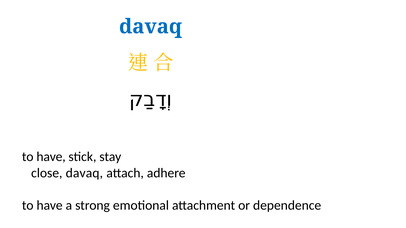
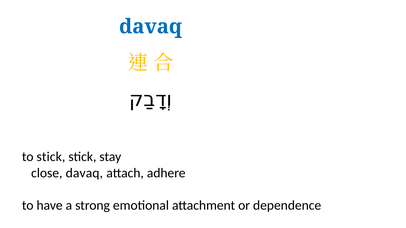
have: have -> stick (51, 157)
